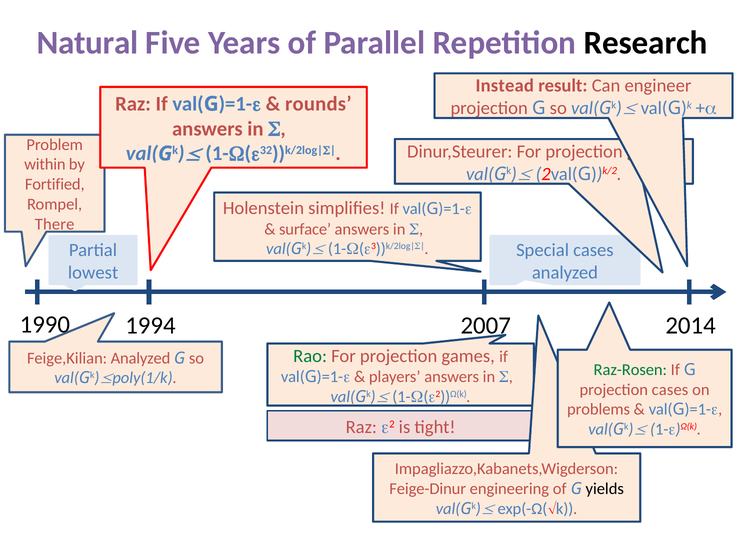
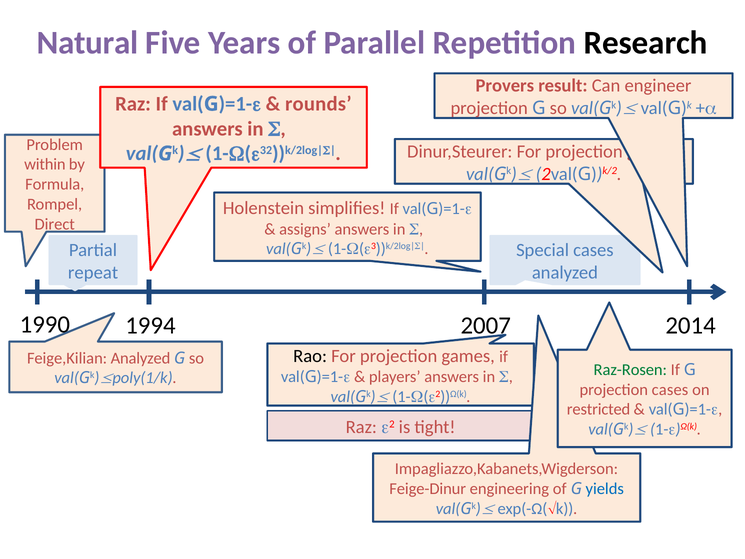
Instead: Instead -> Provers (505, 86)
Fortified: Fortified -> Formula (55, 184)
There: There -> Direct (55, 224)
surface: surface -> assigns (305, 229)
lowest: lowest -> repeat (93, 272)
Rao colour: green -> black (310, 356)
problems: problems -> restricted (599, 409)
yields colour: black -> blue (605, 488)
